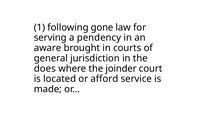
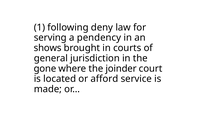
gone: gone -> deny (102, 27)
aware: aware -> shows (48, 48)
does: does -> gone (45, 68)
